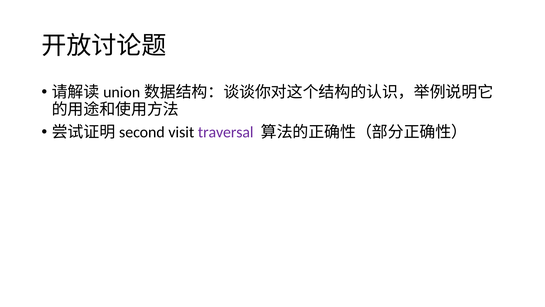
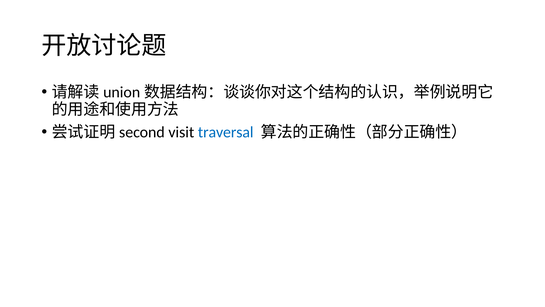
traversal colour: purple -> blue (226, 132)
